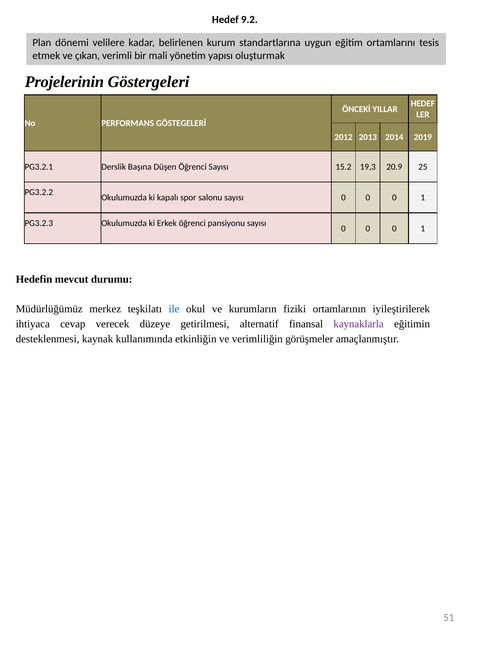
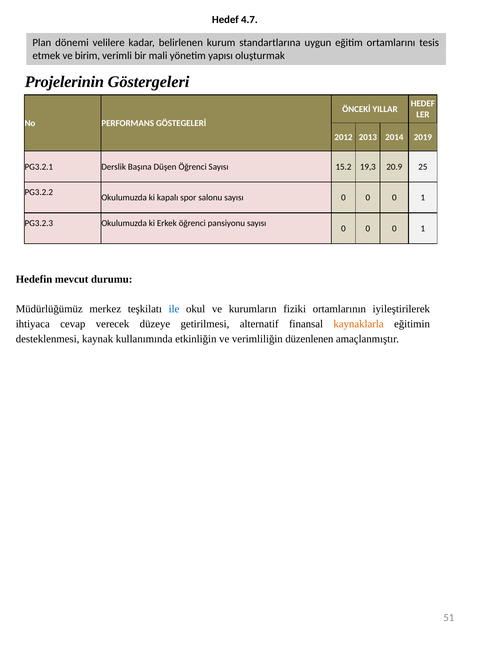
9.2: 9.2 -> 4.7 (249, 20)
çıkan: çıkan -> birim (87, 56)
kaynaklarla colour: purple -> orange (359, 324)
görüşmeler: görüşmeler -> düzenlenen (309, 339)
